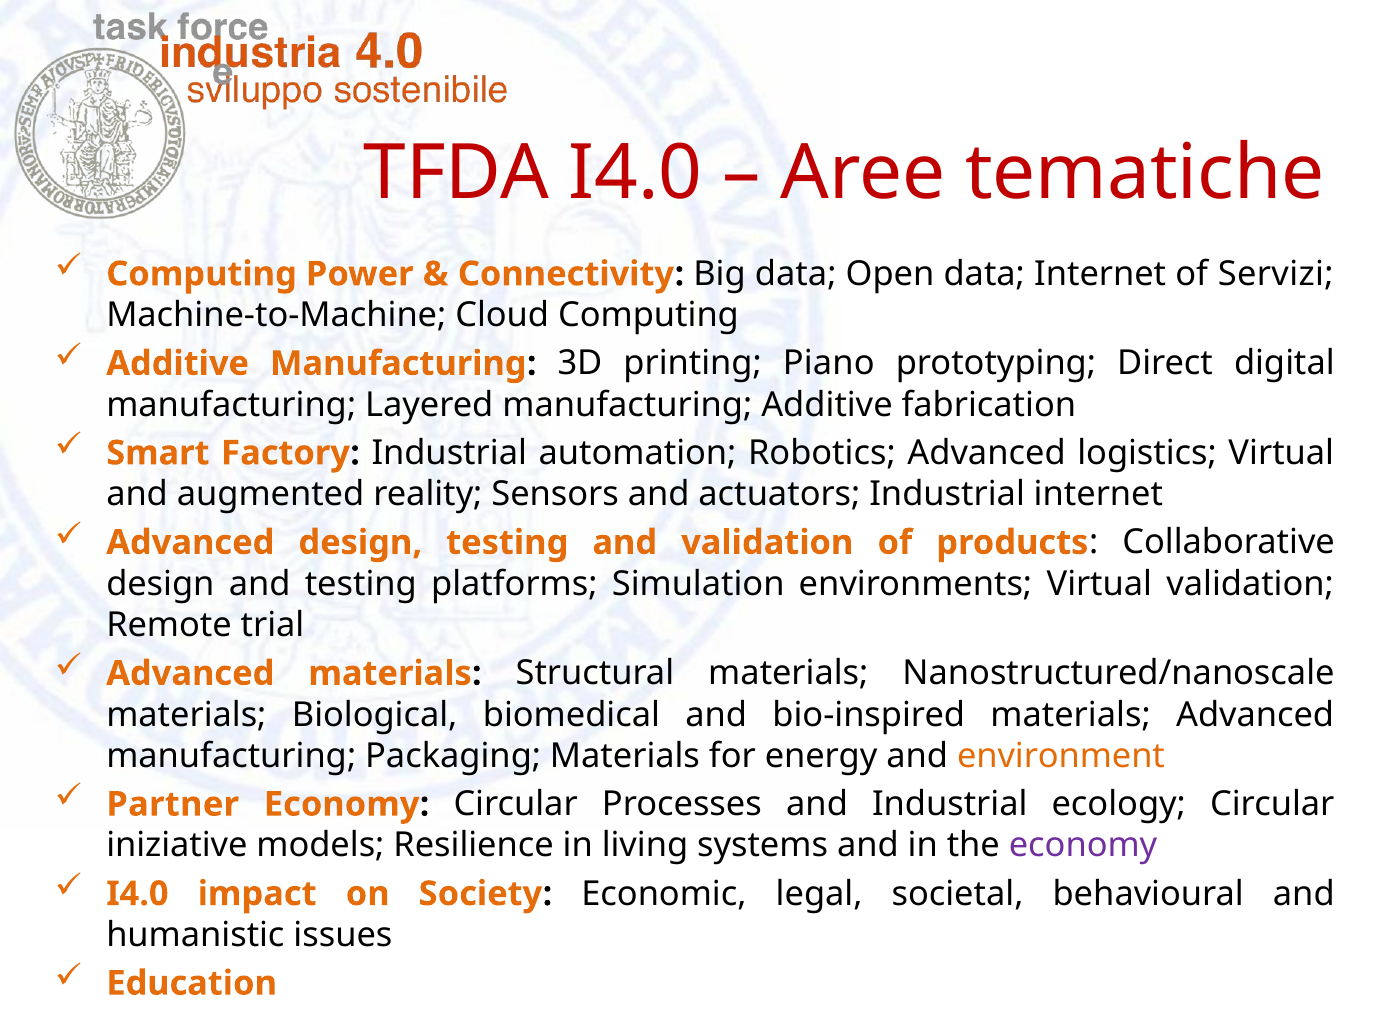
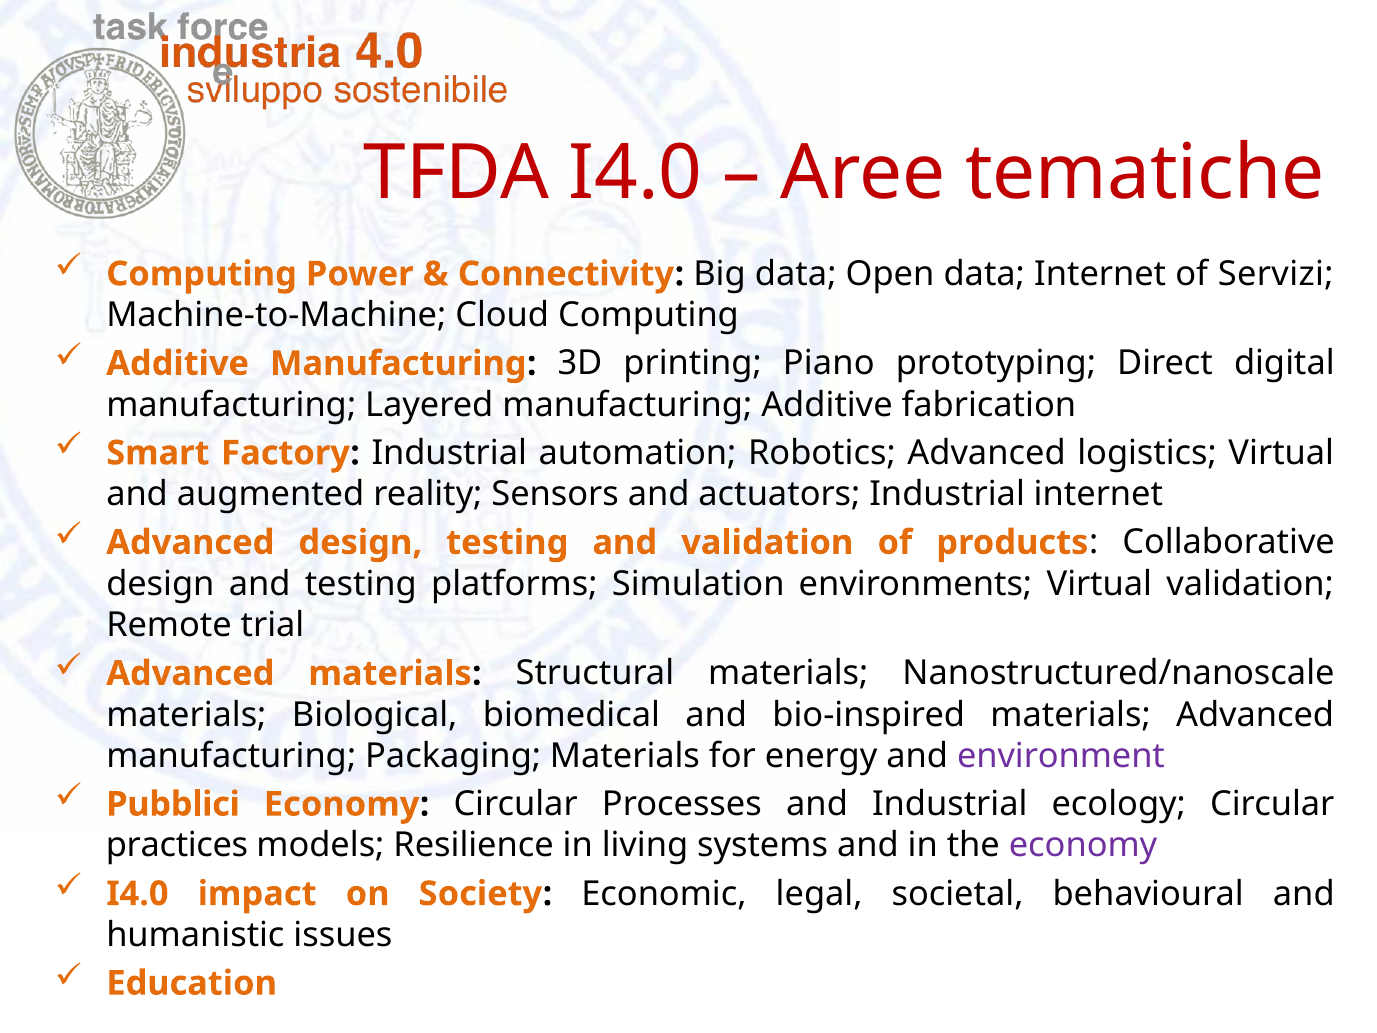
environment colour: orange -> purple (1061, 756)
Partner: Partner -> Pubblici (173, 804)
iniziative: iniziative -> practices (177, 845)
